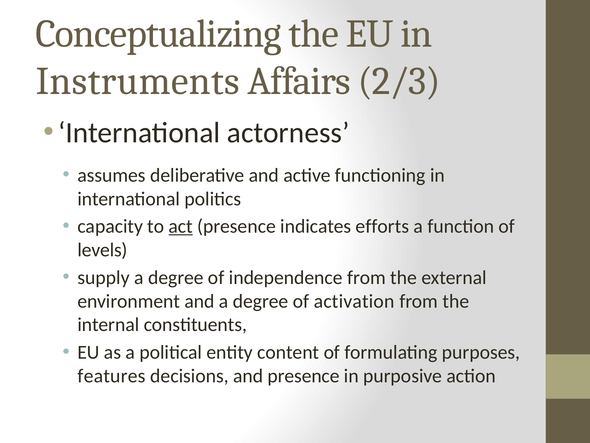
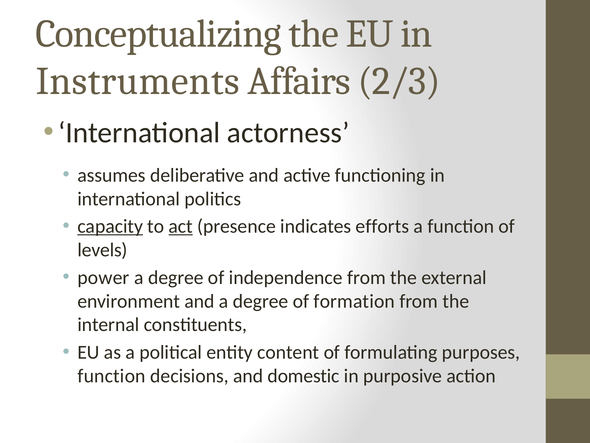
capacity underline: none -> present (110, 226)
supply: supply -> power (103, 277)
activation: activation -> formation (354, 301)
features: features -> function (112, 376)
and presence: presence -> domestic (304, 376)
